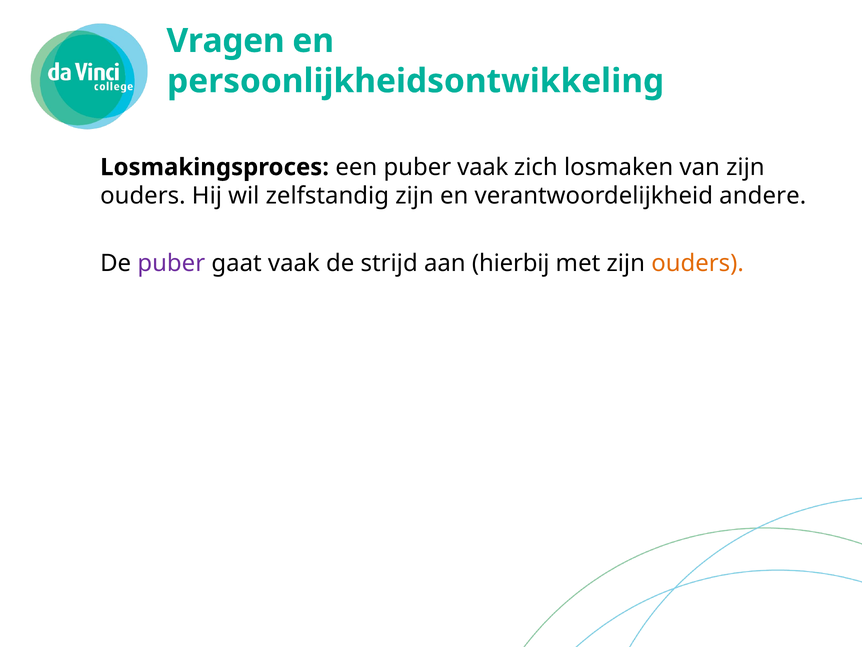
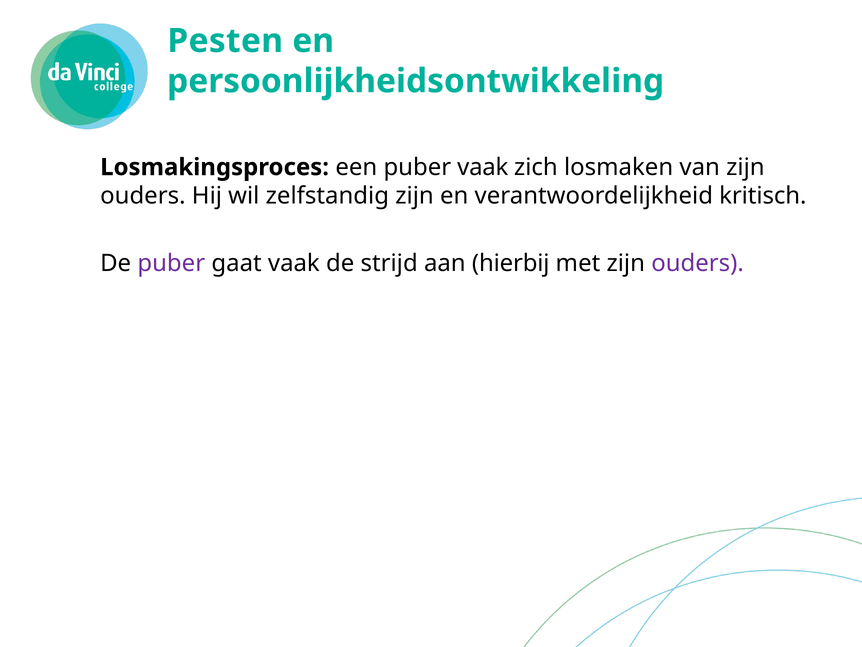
Vragen: Vragen -> Pesten (225, 41)
andere: andere -> kritisch (763, 196)
ouders colour: orange -> purple (698, 263)
